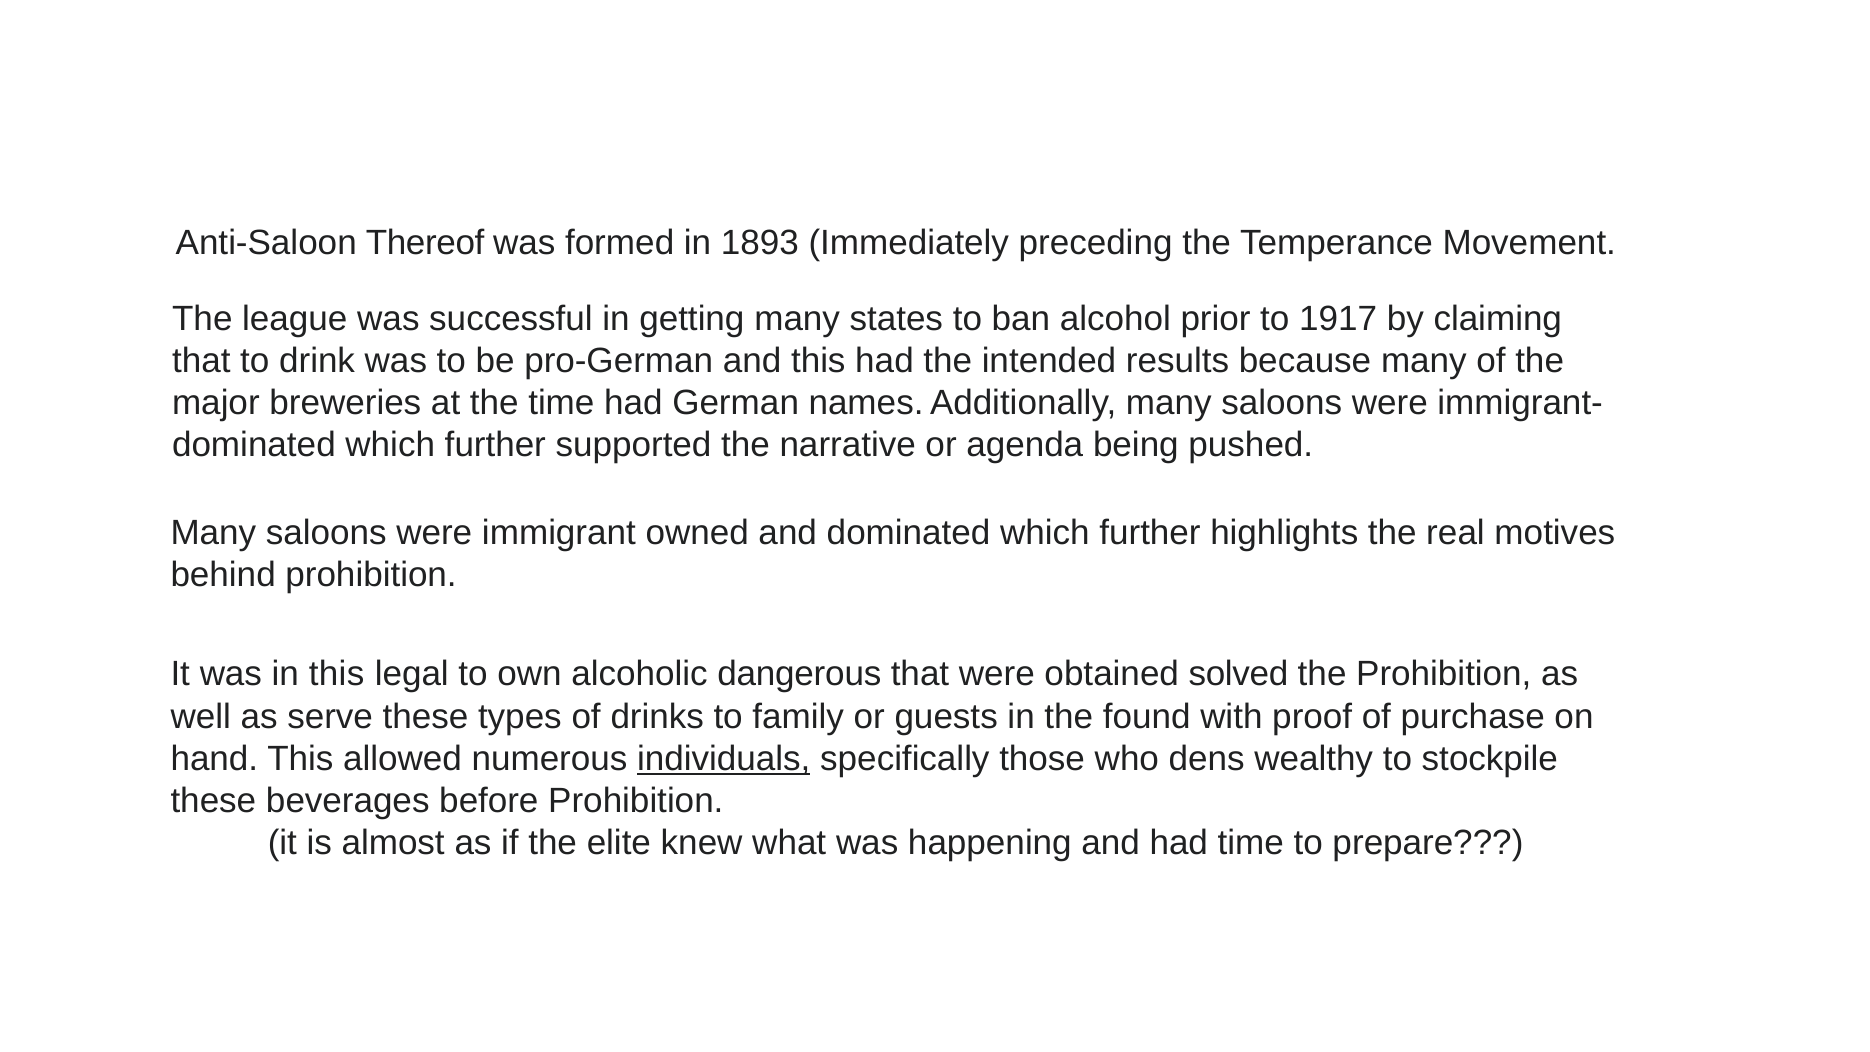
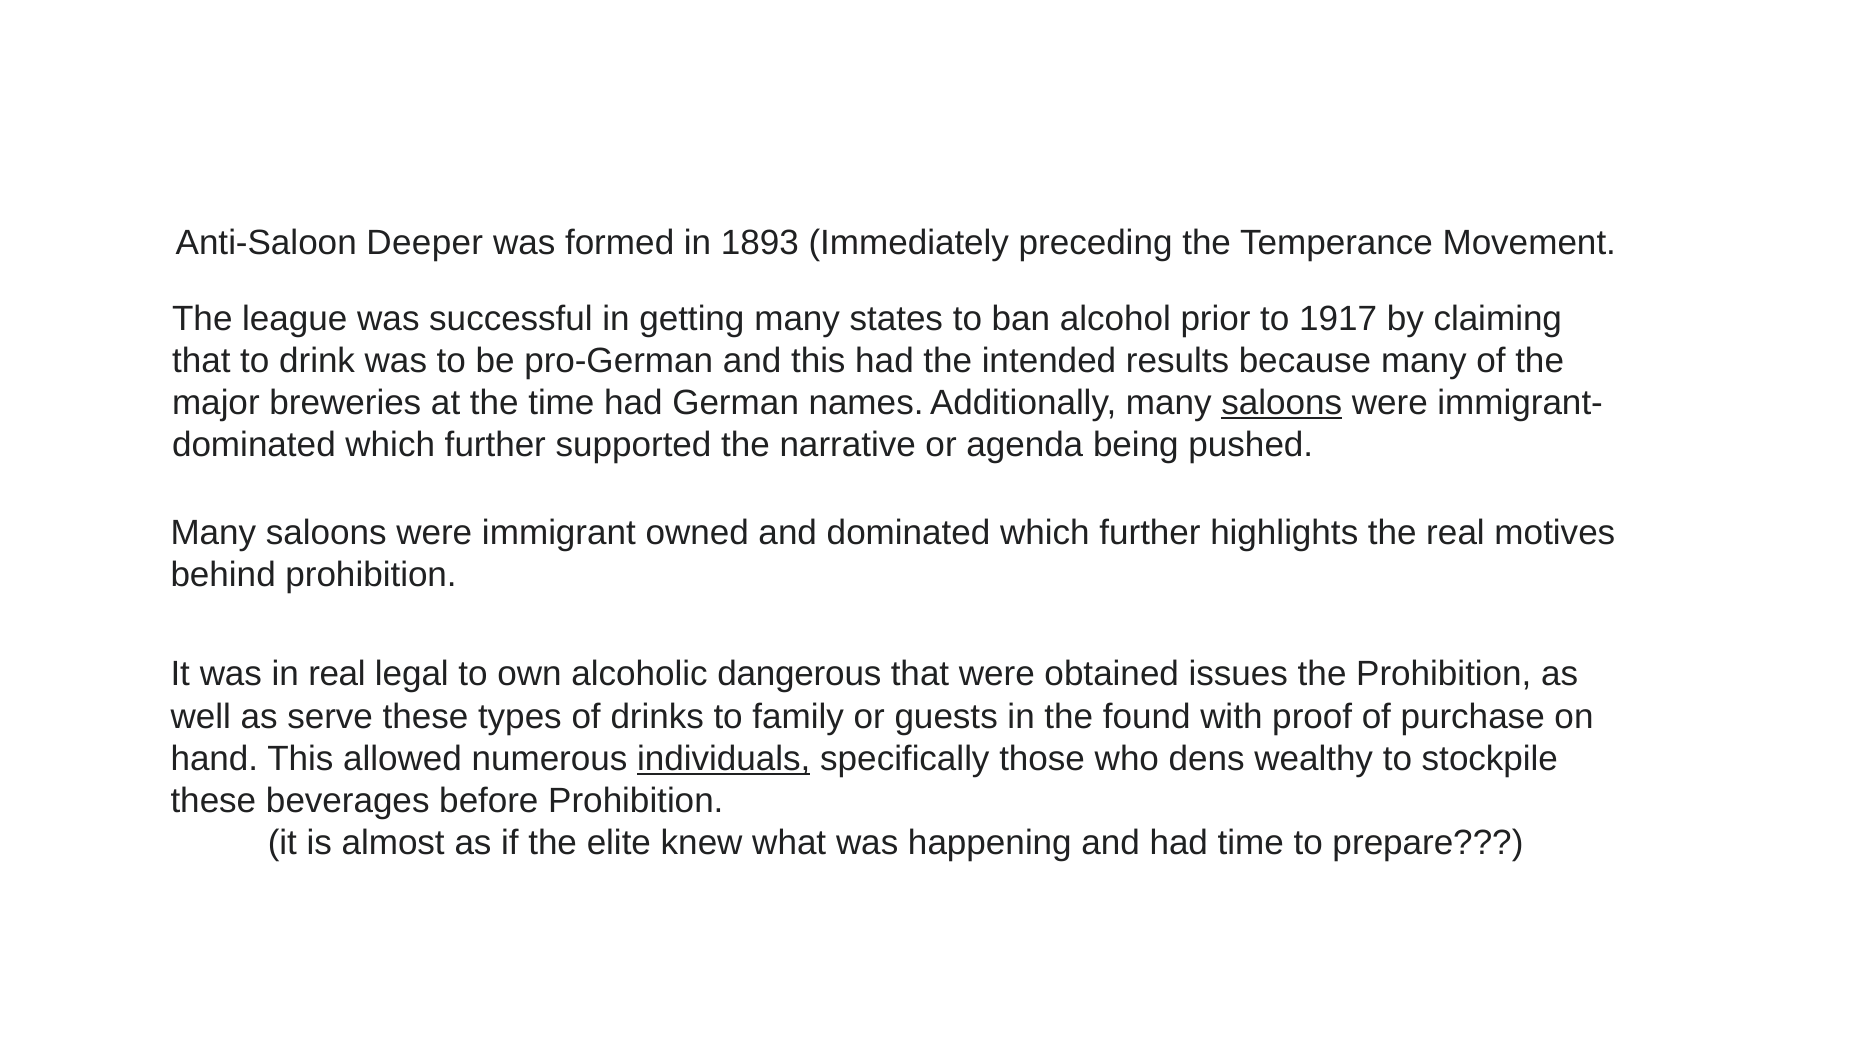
Thereof: Thereof -> Deeper (425, 243)
saloons underline: none -> present (1282, 403)
in this: this -> real (337, 674)
solved: solved -> issues (1238, 674)
